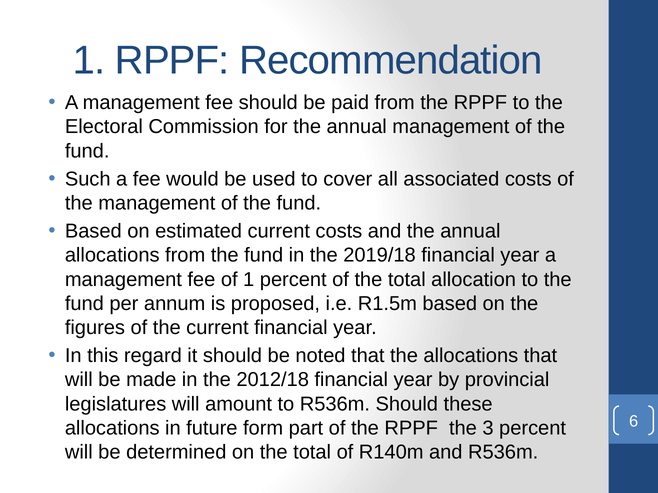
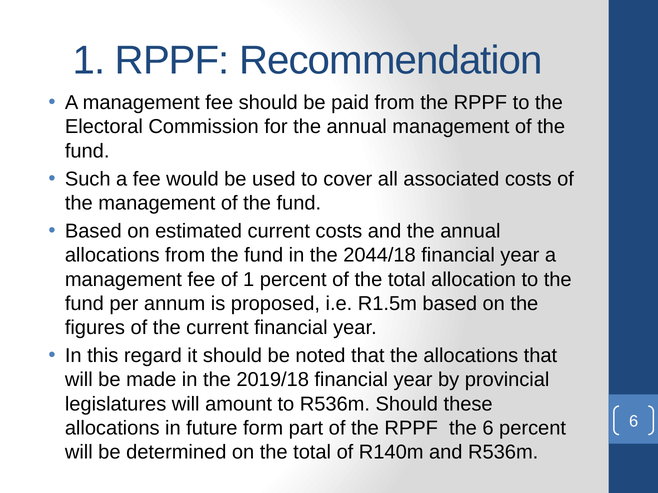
2019/18: 2019/18 -> 2044/18 (380, 256)
2012/18: 2012/18 -> 2019/18 (273, 380)
the 3: 3 -> 6 (488, 428)
